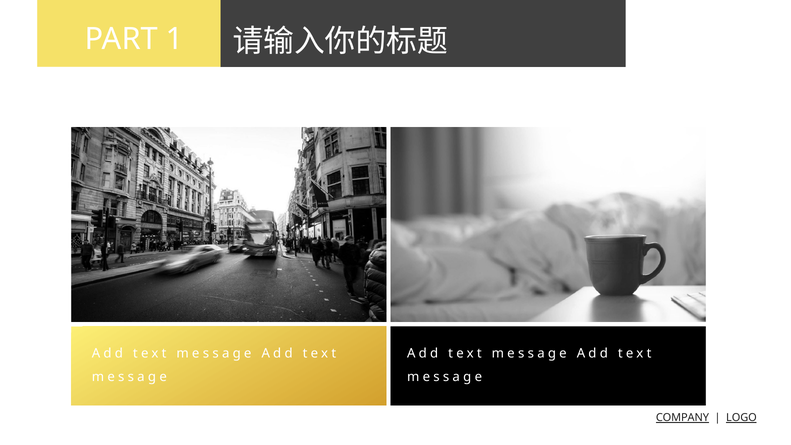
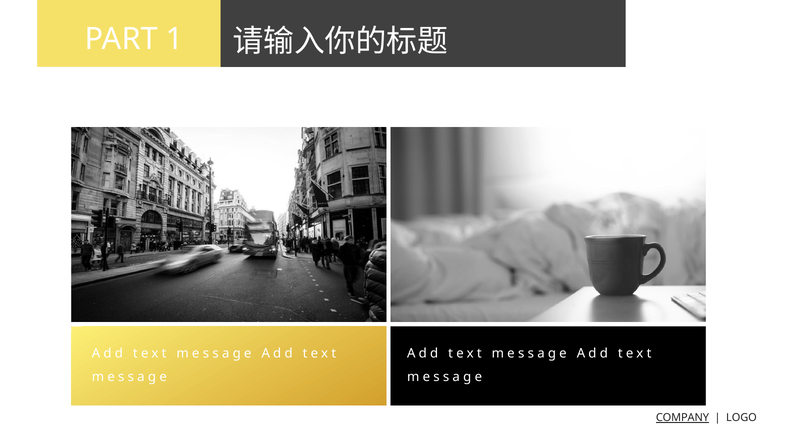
LOGO underline: present -> none (741, 418)
